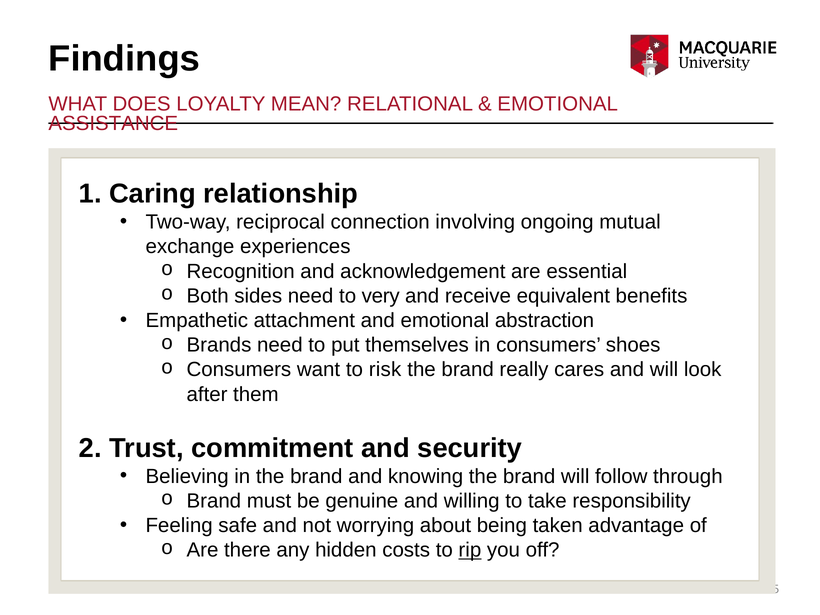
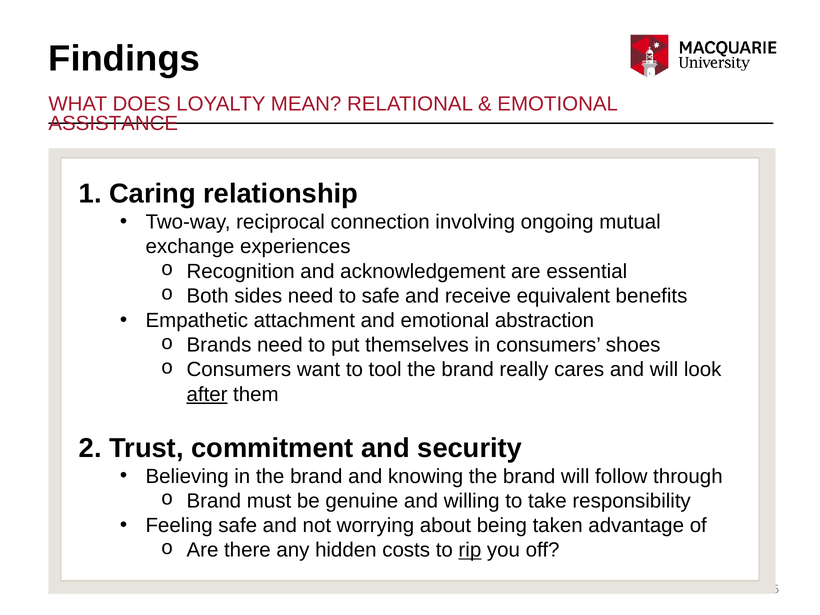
to very: very -> safe (381, 296)
risk: risk -> tool (385, 370)
after underline: none -> present (207, 394)
